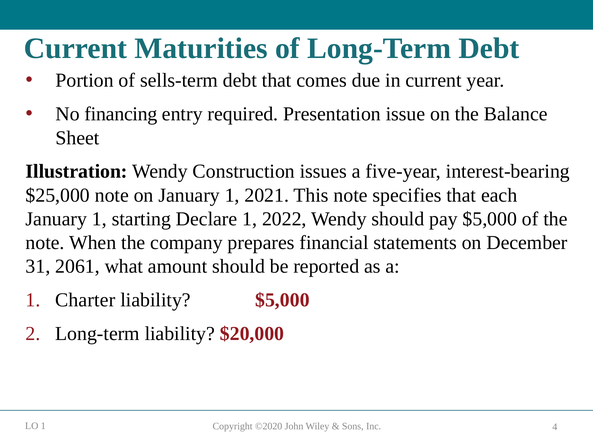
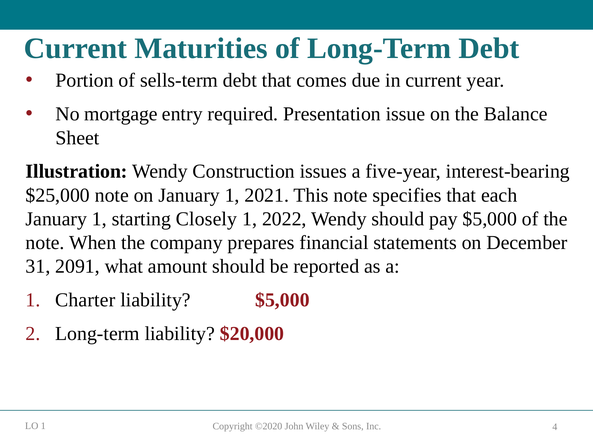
financing: financing -> mortgage (121, 114)
Declare: Declare -> Closely (207, 219)
2061: 2061 -> 2091 (77, 266)
